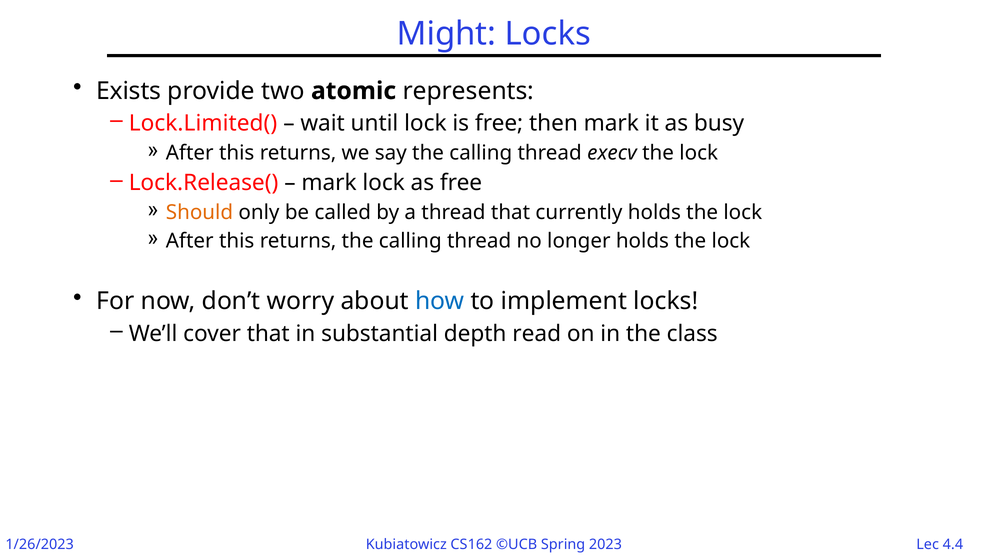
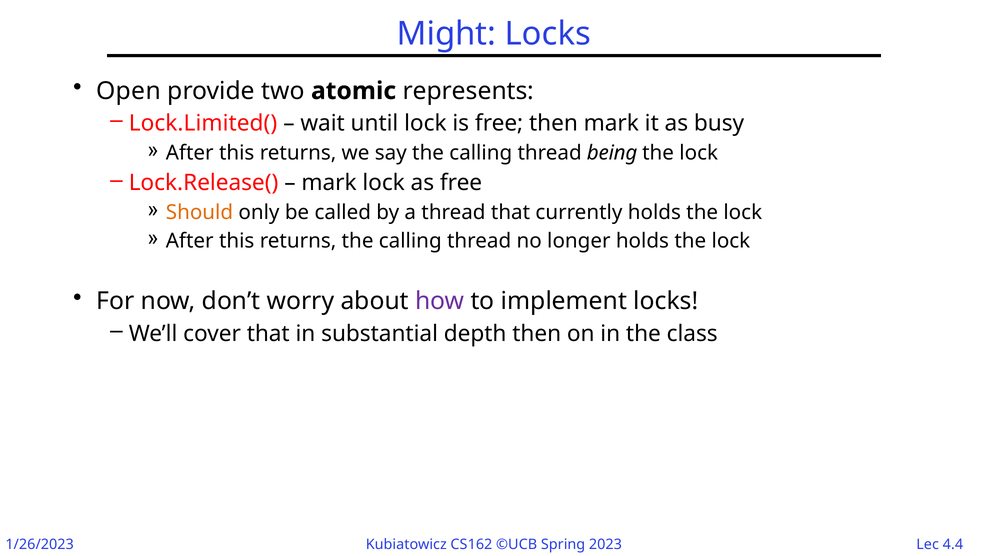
Exists: Exists -> Open (129, 91)
execv: execv -> being (612, 153)
how colour: blue -> purple (440, 301)
depth read: read -> then (537, 333)
